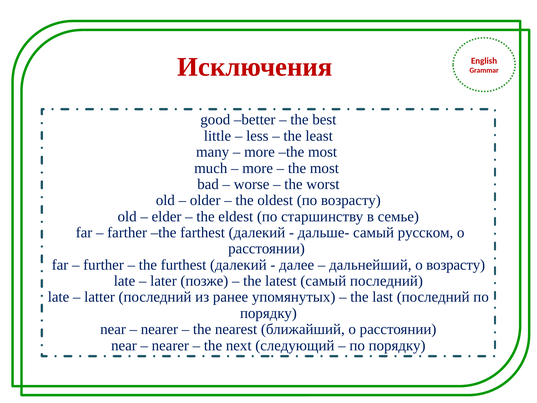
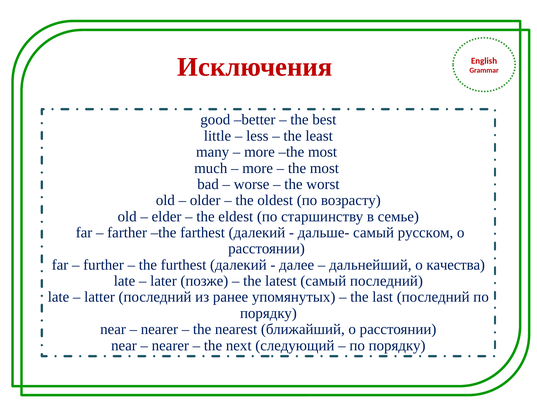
о возрасту: возрасту -> качества (456, 265)
